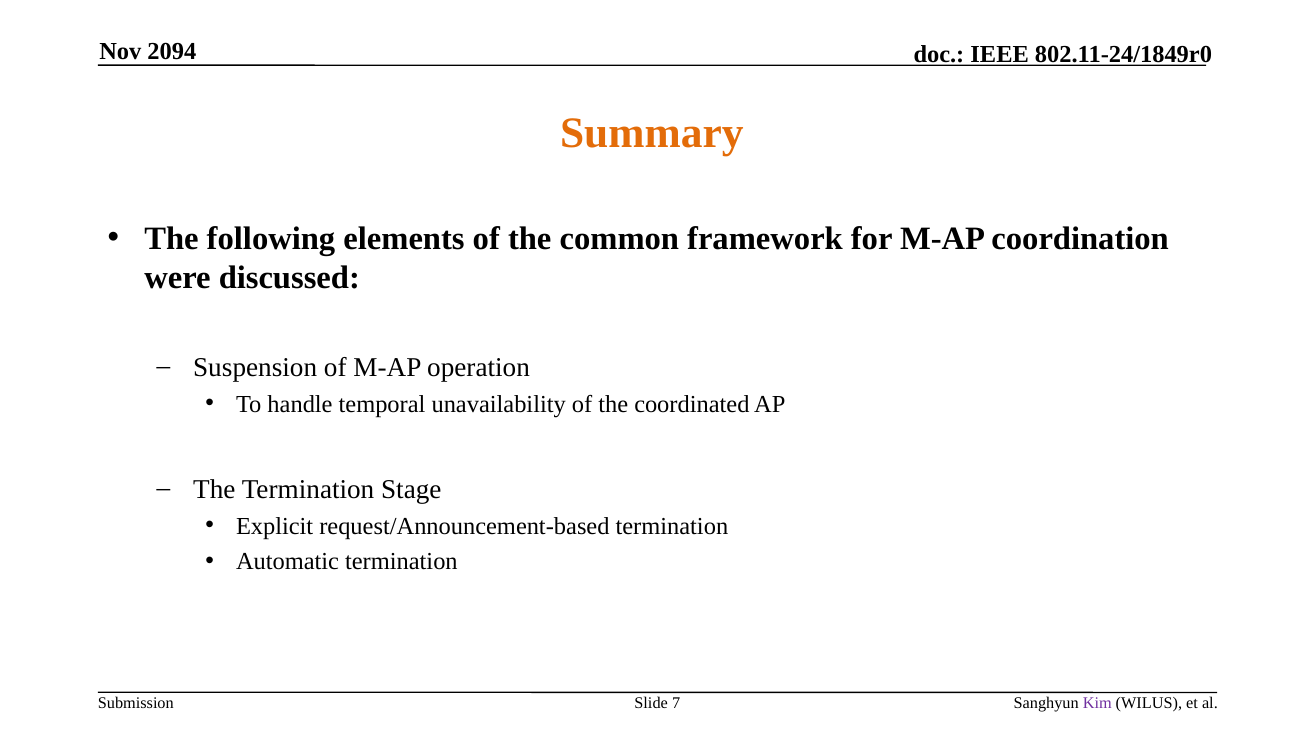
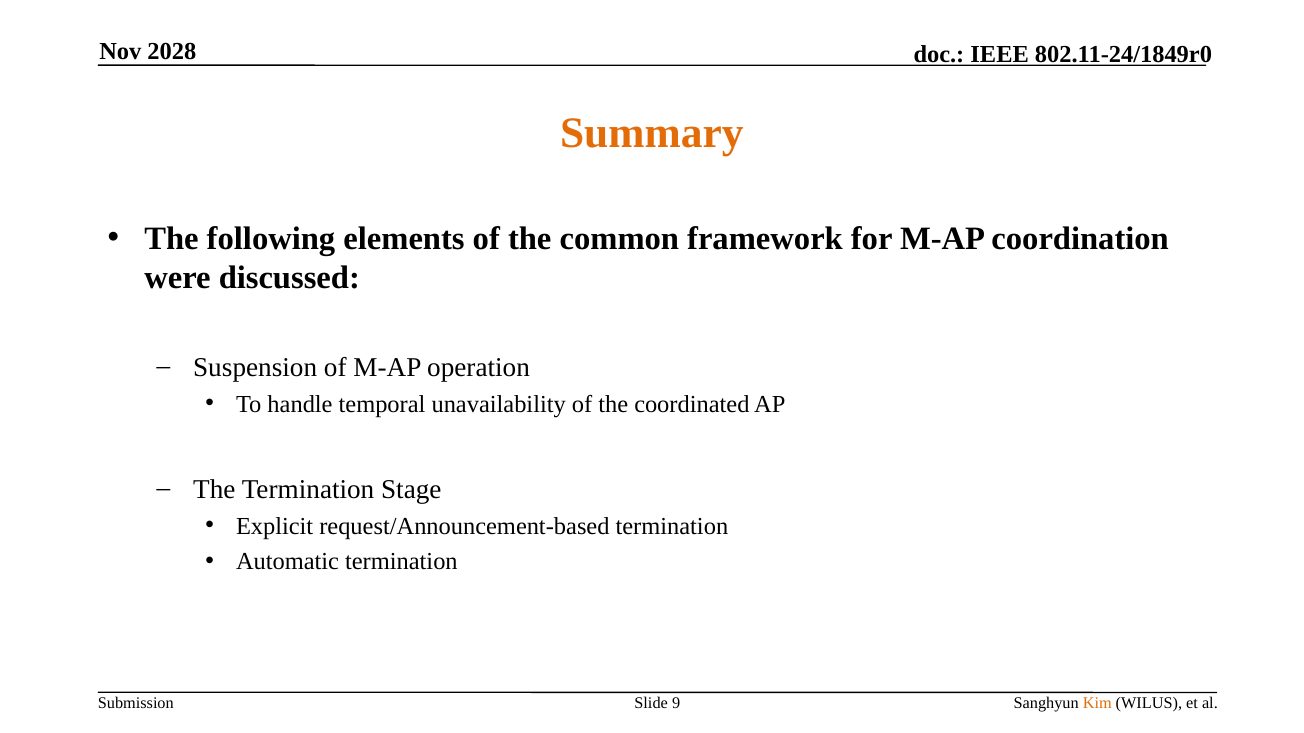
2094: 2094 -> 2028 (172, 52)
7: 7 -> 9 (676, 703)
Kim colour: purple -> orange (1097, 703)
